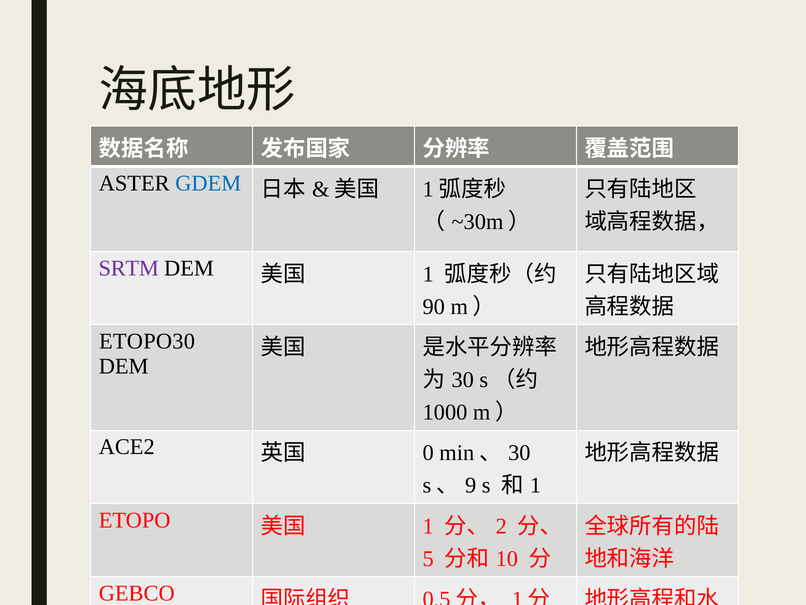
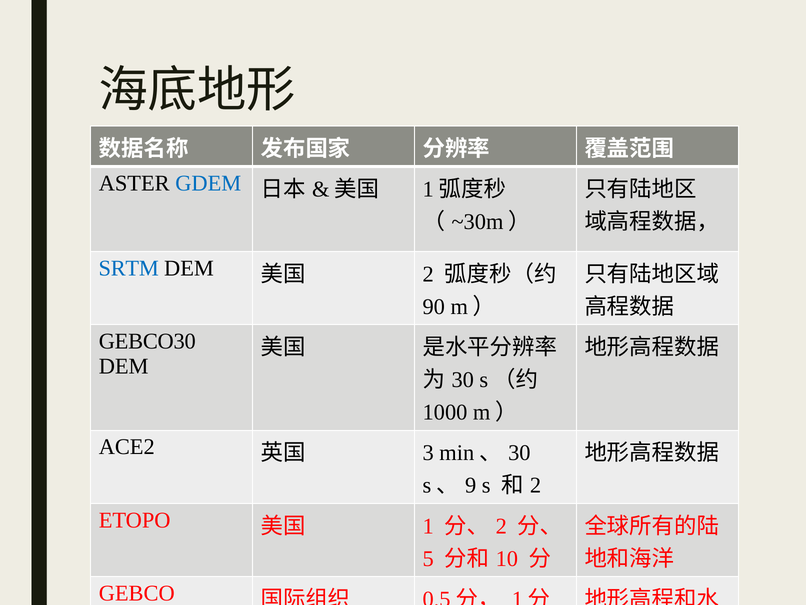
SRTM colour: purple -> blue (129, 268)
1: 1 -> 2 (428, 274)
ETOPO30: ETOPO30 -> GEBCO30 (147, 341)
0: 0 -> 3 (428, 453)
1: 1 -> 2 (536, 485)
